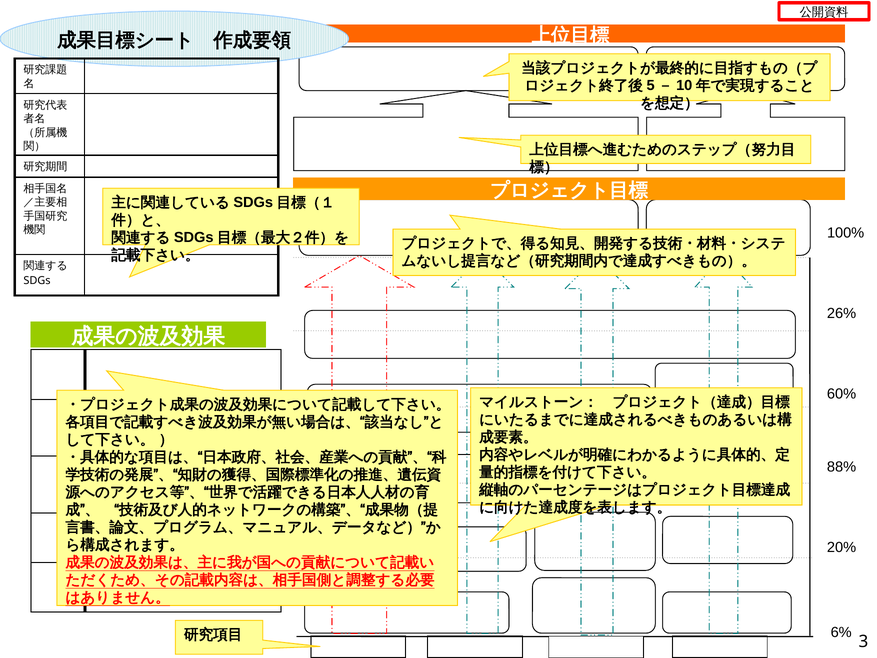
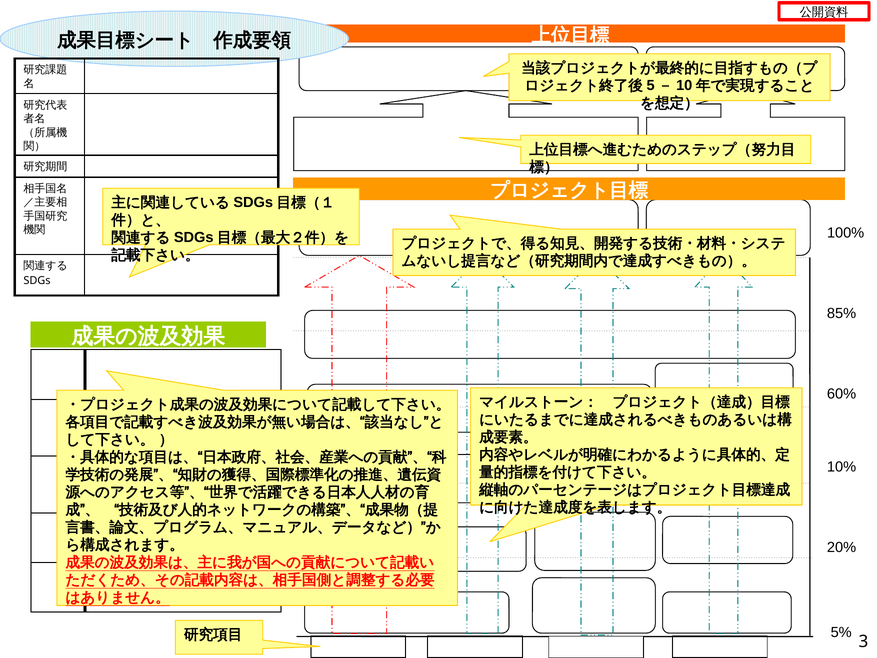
26%: 26% -> 85% (842, 313)
88%: 88% -> 10% (842, 467)
6%: 6% -> 5% (841, 632)
